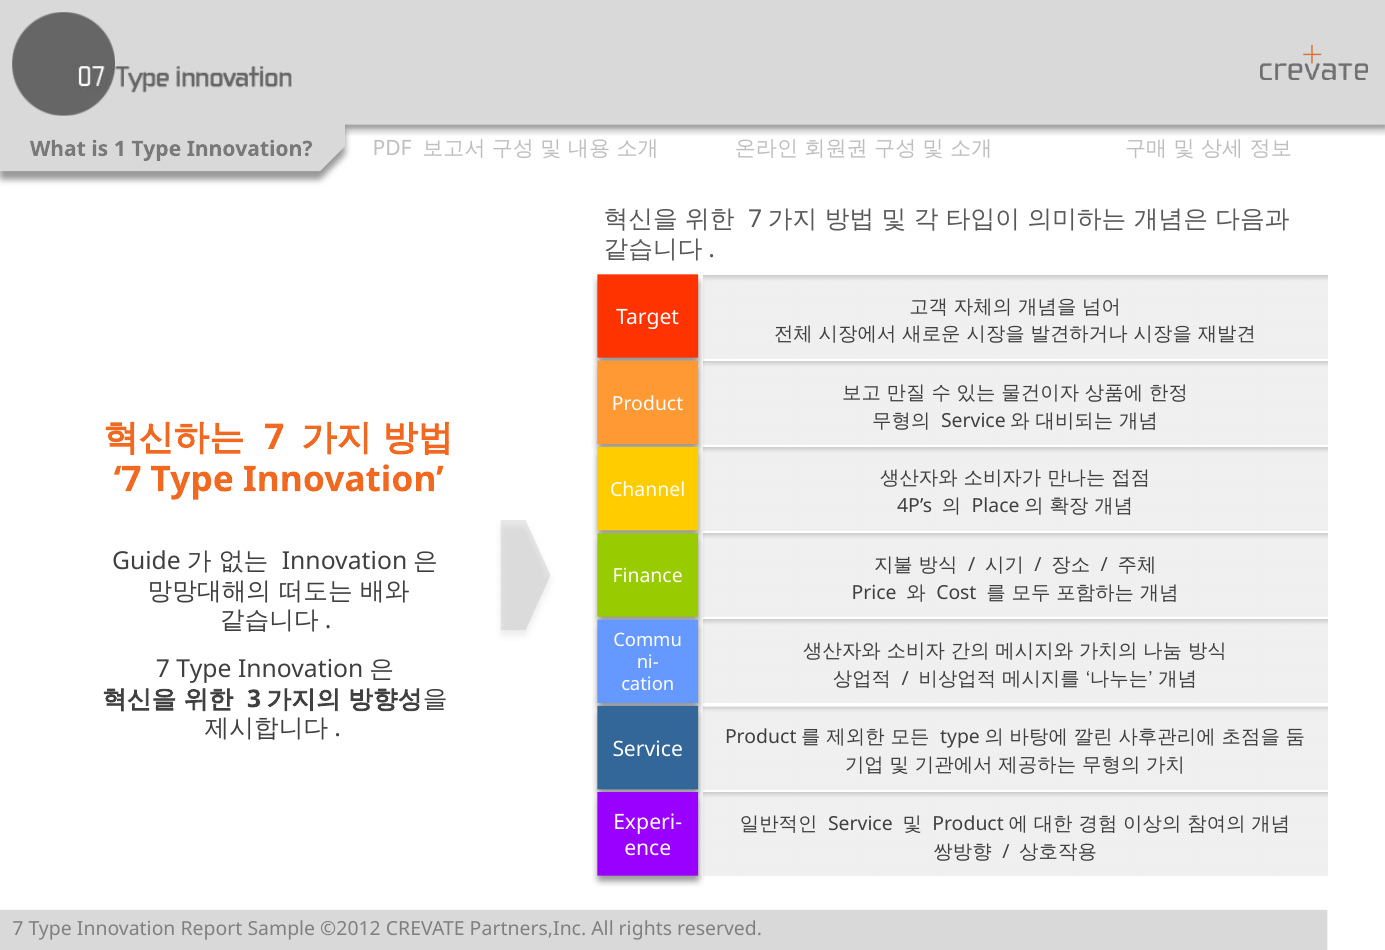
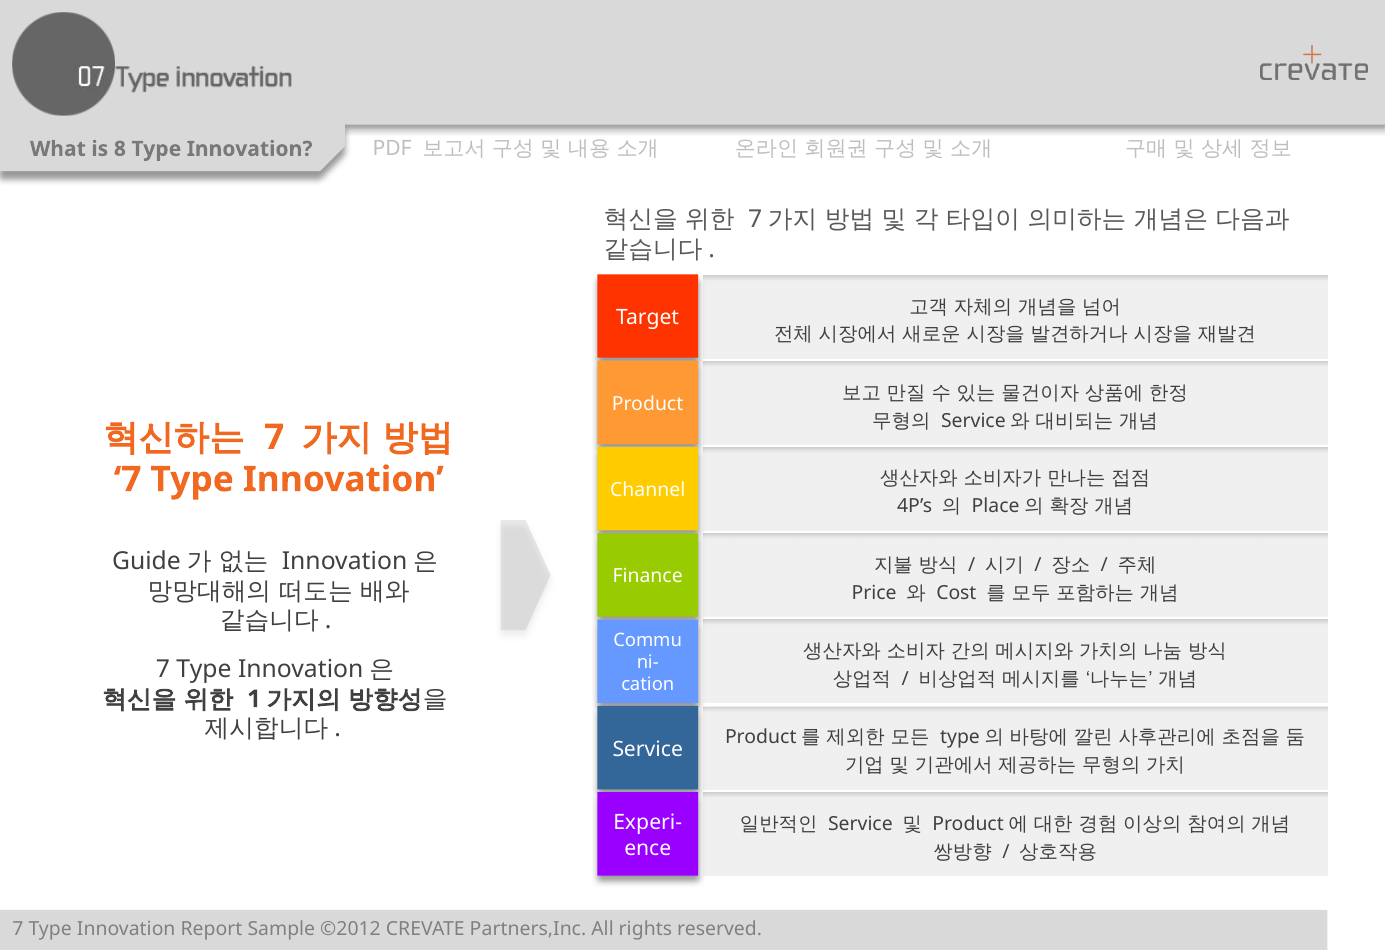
1: 1 -> 8 (120, 149)
3: 3 -> 1 (254, 699)
